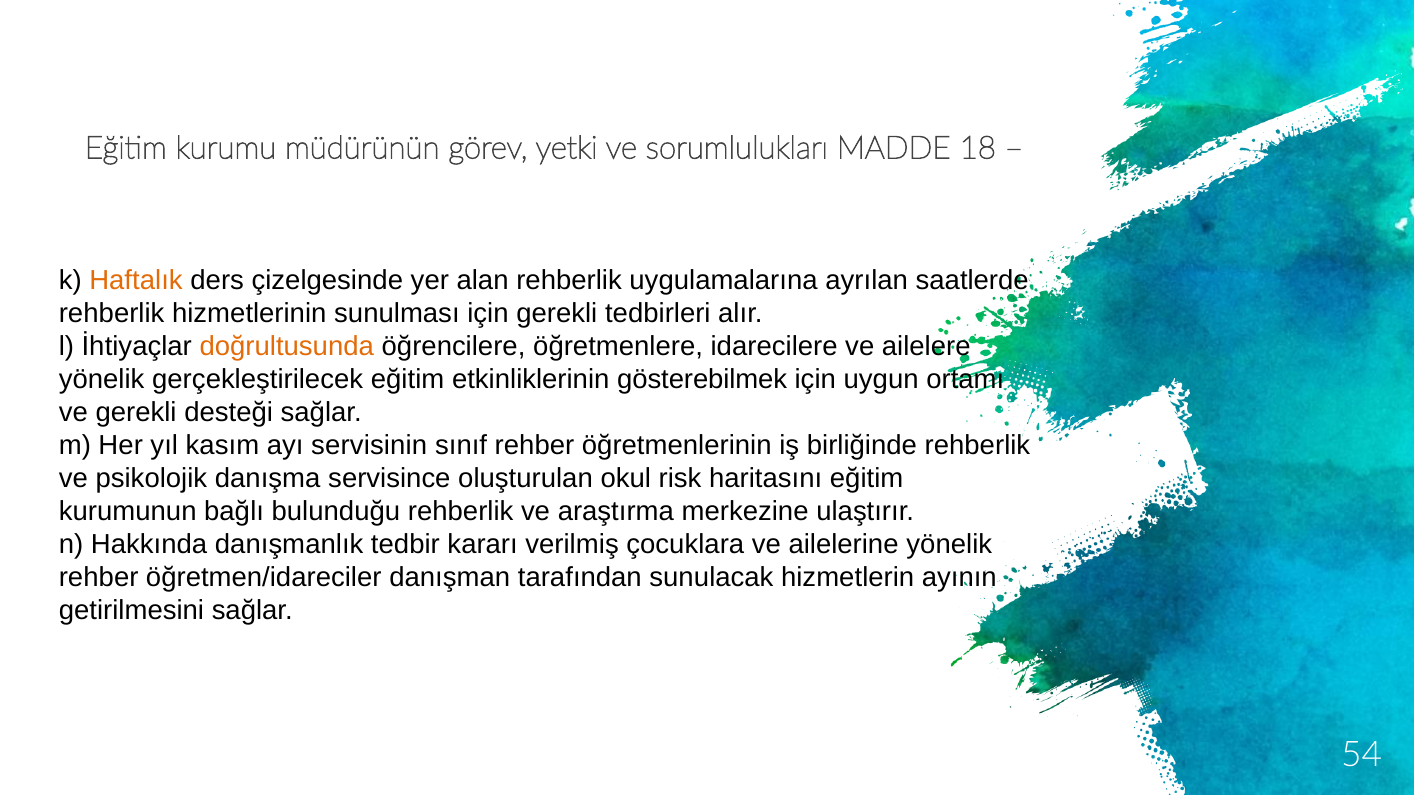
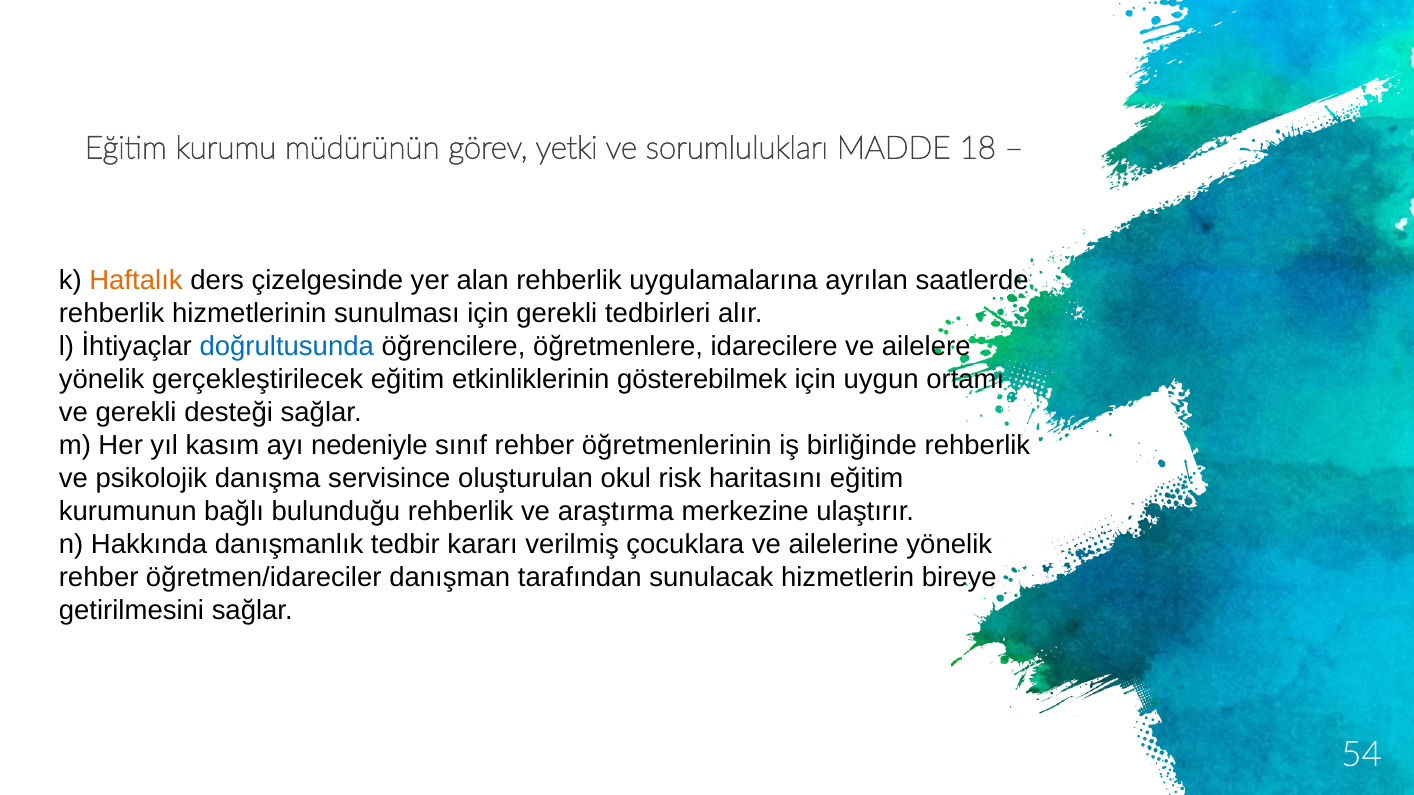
doğrultusunda colour: orange -> blue (287, 347)
servisinin: servisinin -> nedeniyle (369, 446)
ayının: ayının -> bireye (959, 578)
